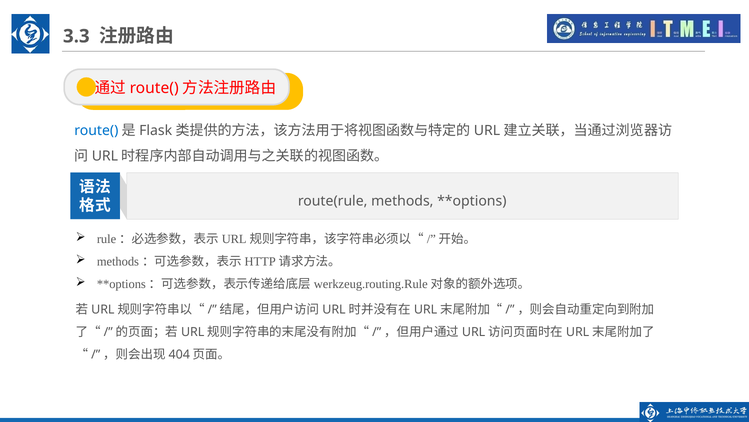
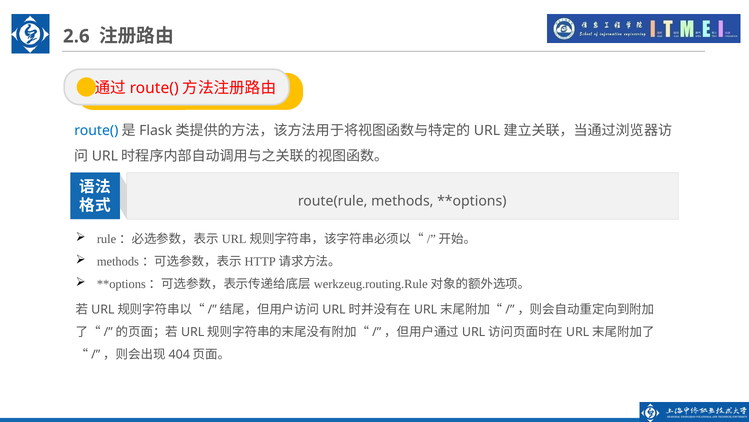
3.3: 3.3 -> 2.6 (76, 36)
